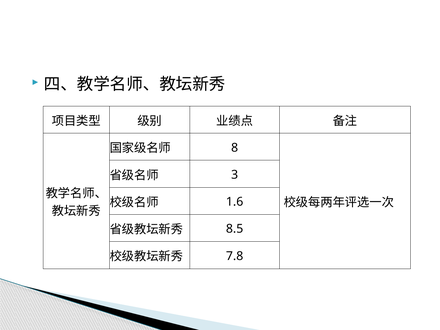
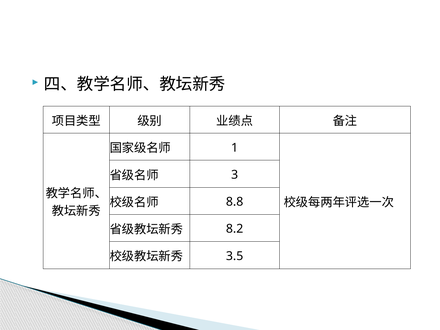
8: 8 -> 1 (235, 148)
1.6: 1.6 -> 8.8 (235, 202)
8.5: 8.5 -> 8.2 (235, 229)
7.8: 7.8 -> 3.5 (235, 256)
